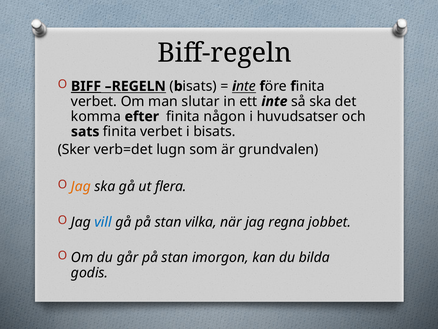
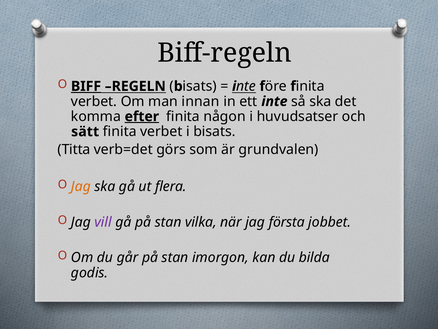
slutar: slutar -> innan (201, 101)
efter underline: none -> present (142, 116)
sats: sats -> sätt (85, 131)
Sker: Sker -> Titta (74, 149)
lugn: lugn -> görs (171, 149)
vill colour: blue -> purple (103, 222)
regna: regna -> första (287, 222)
